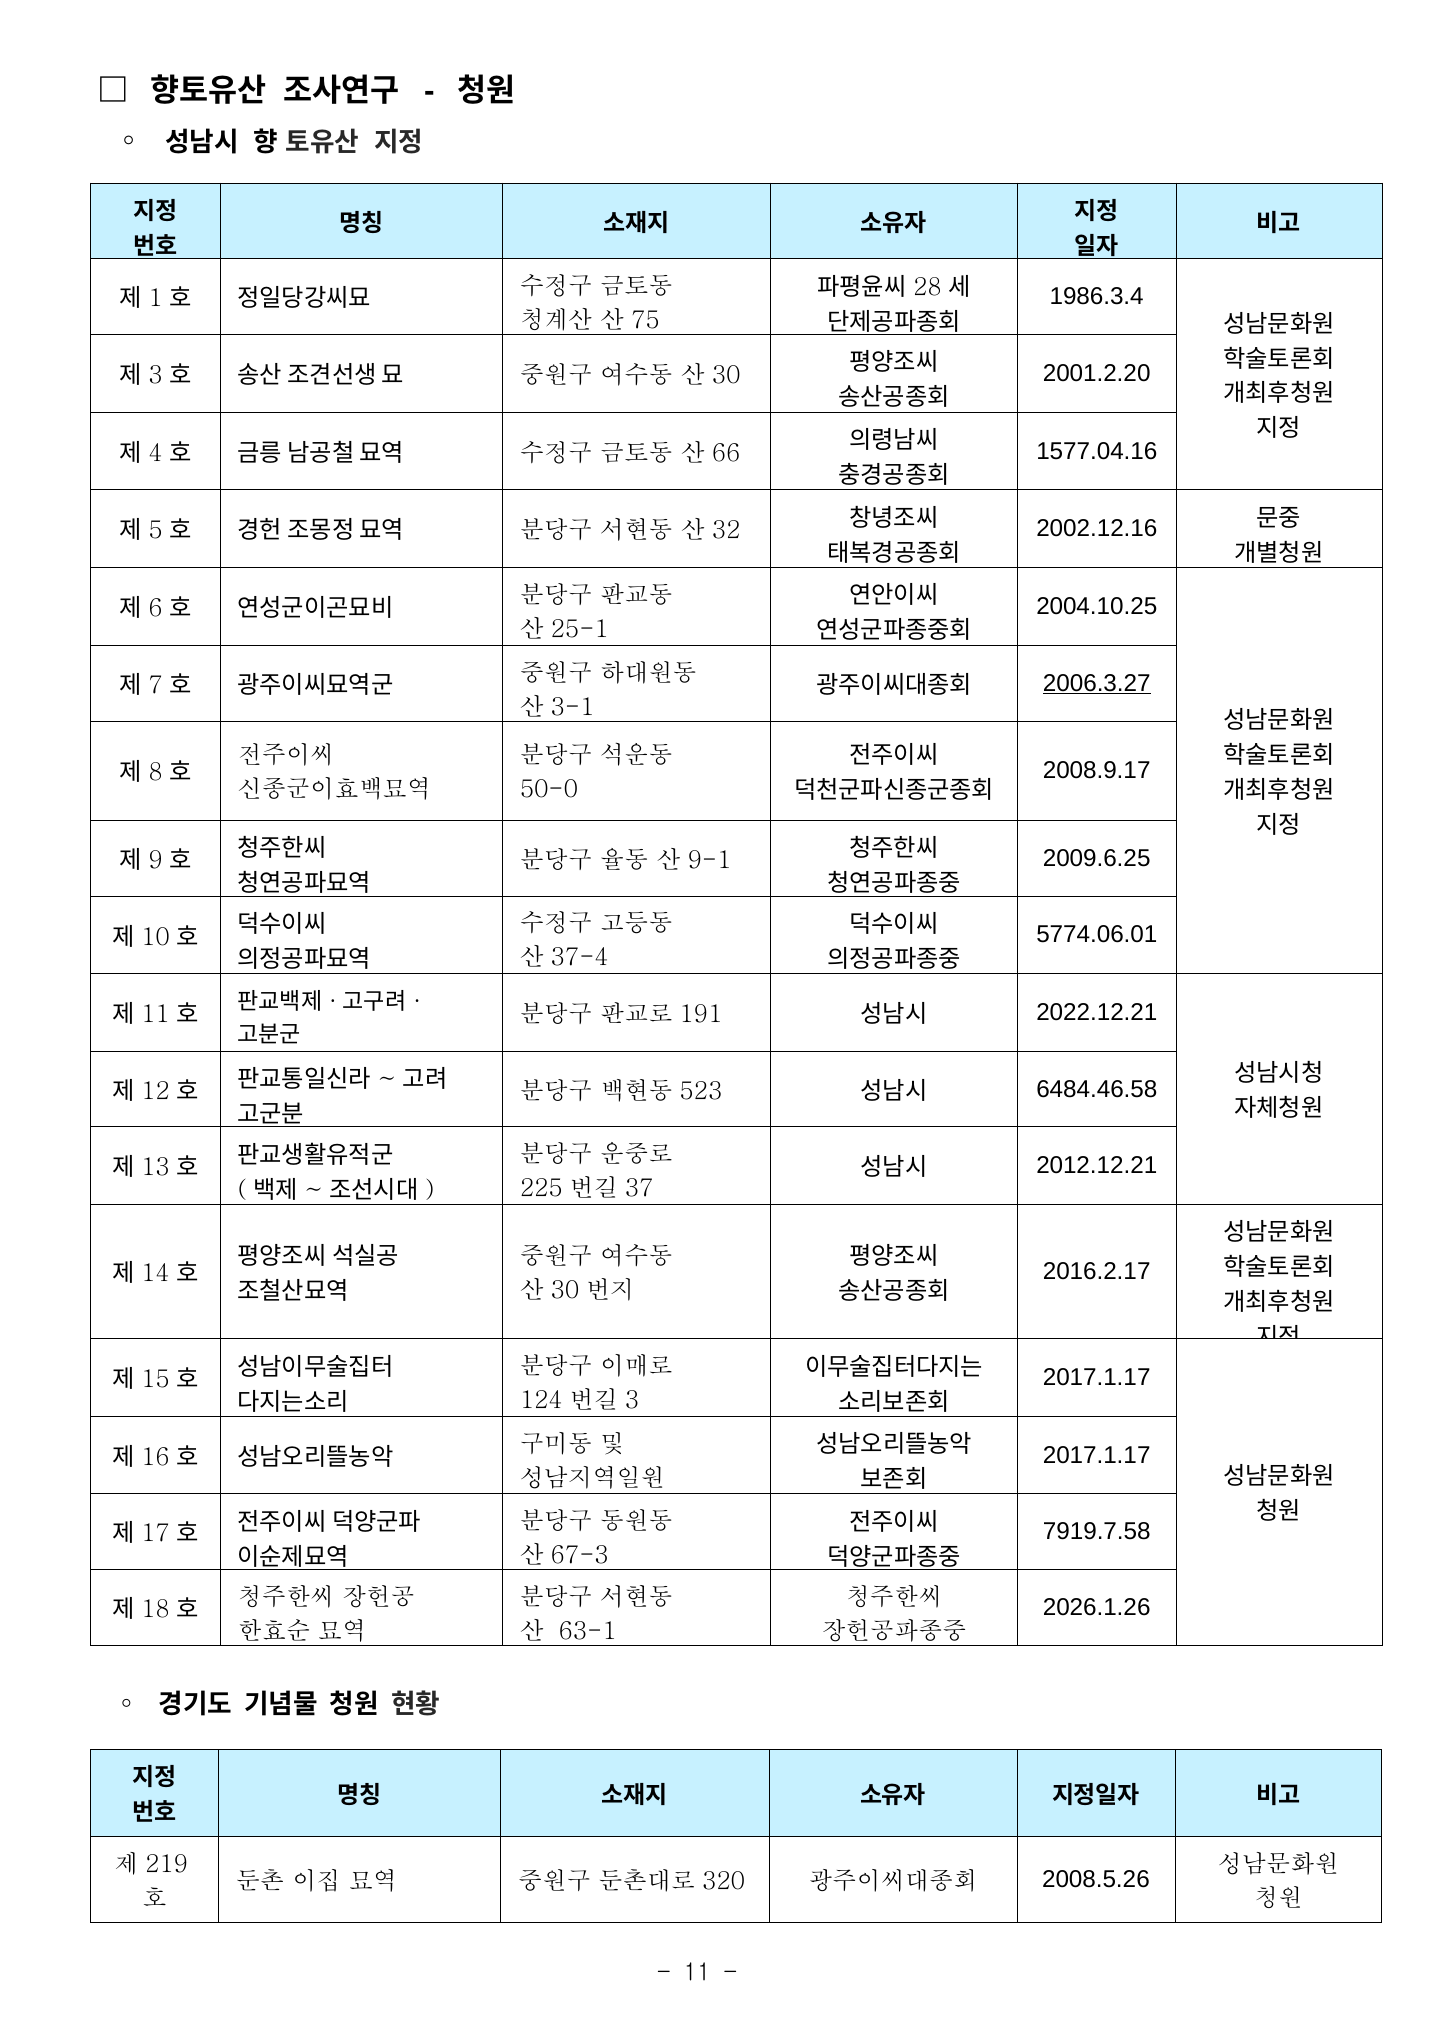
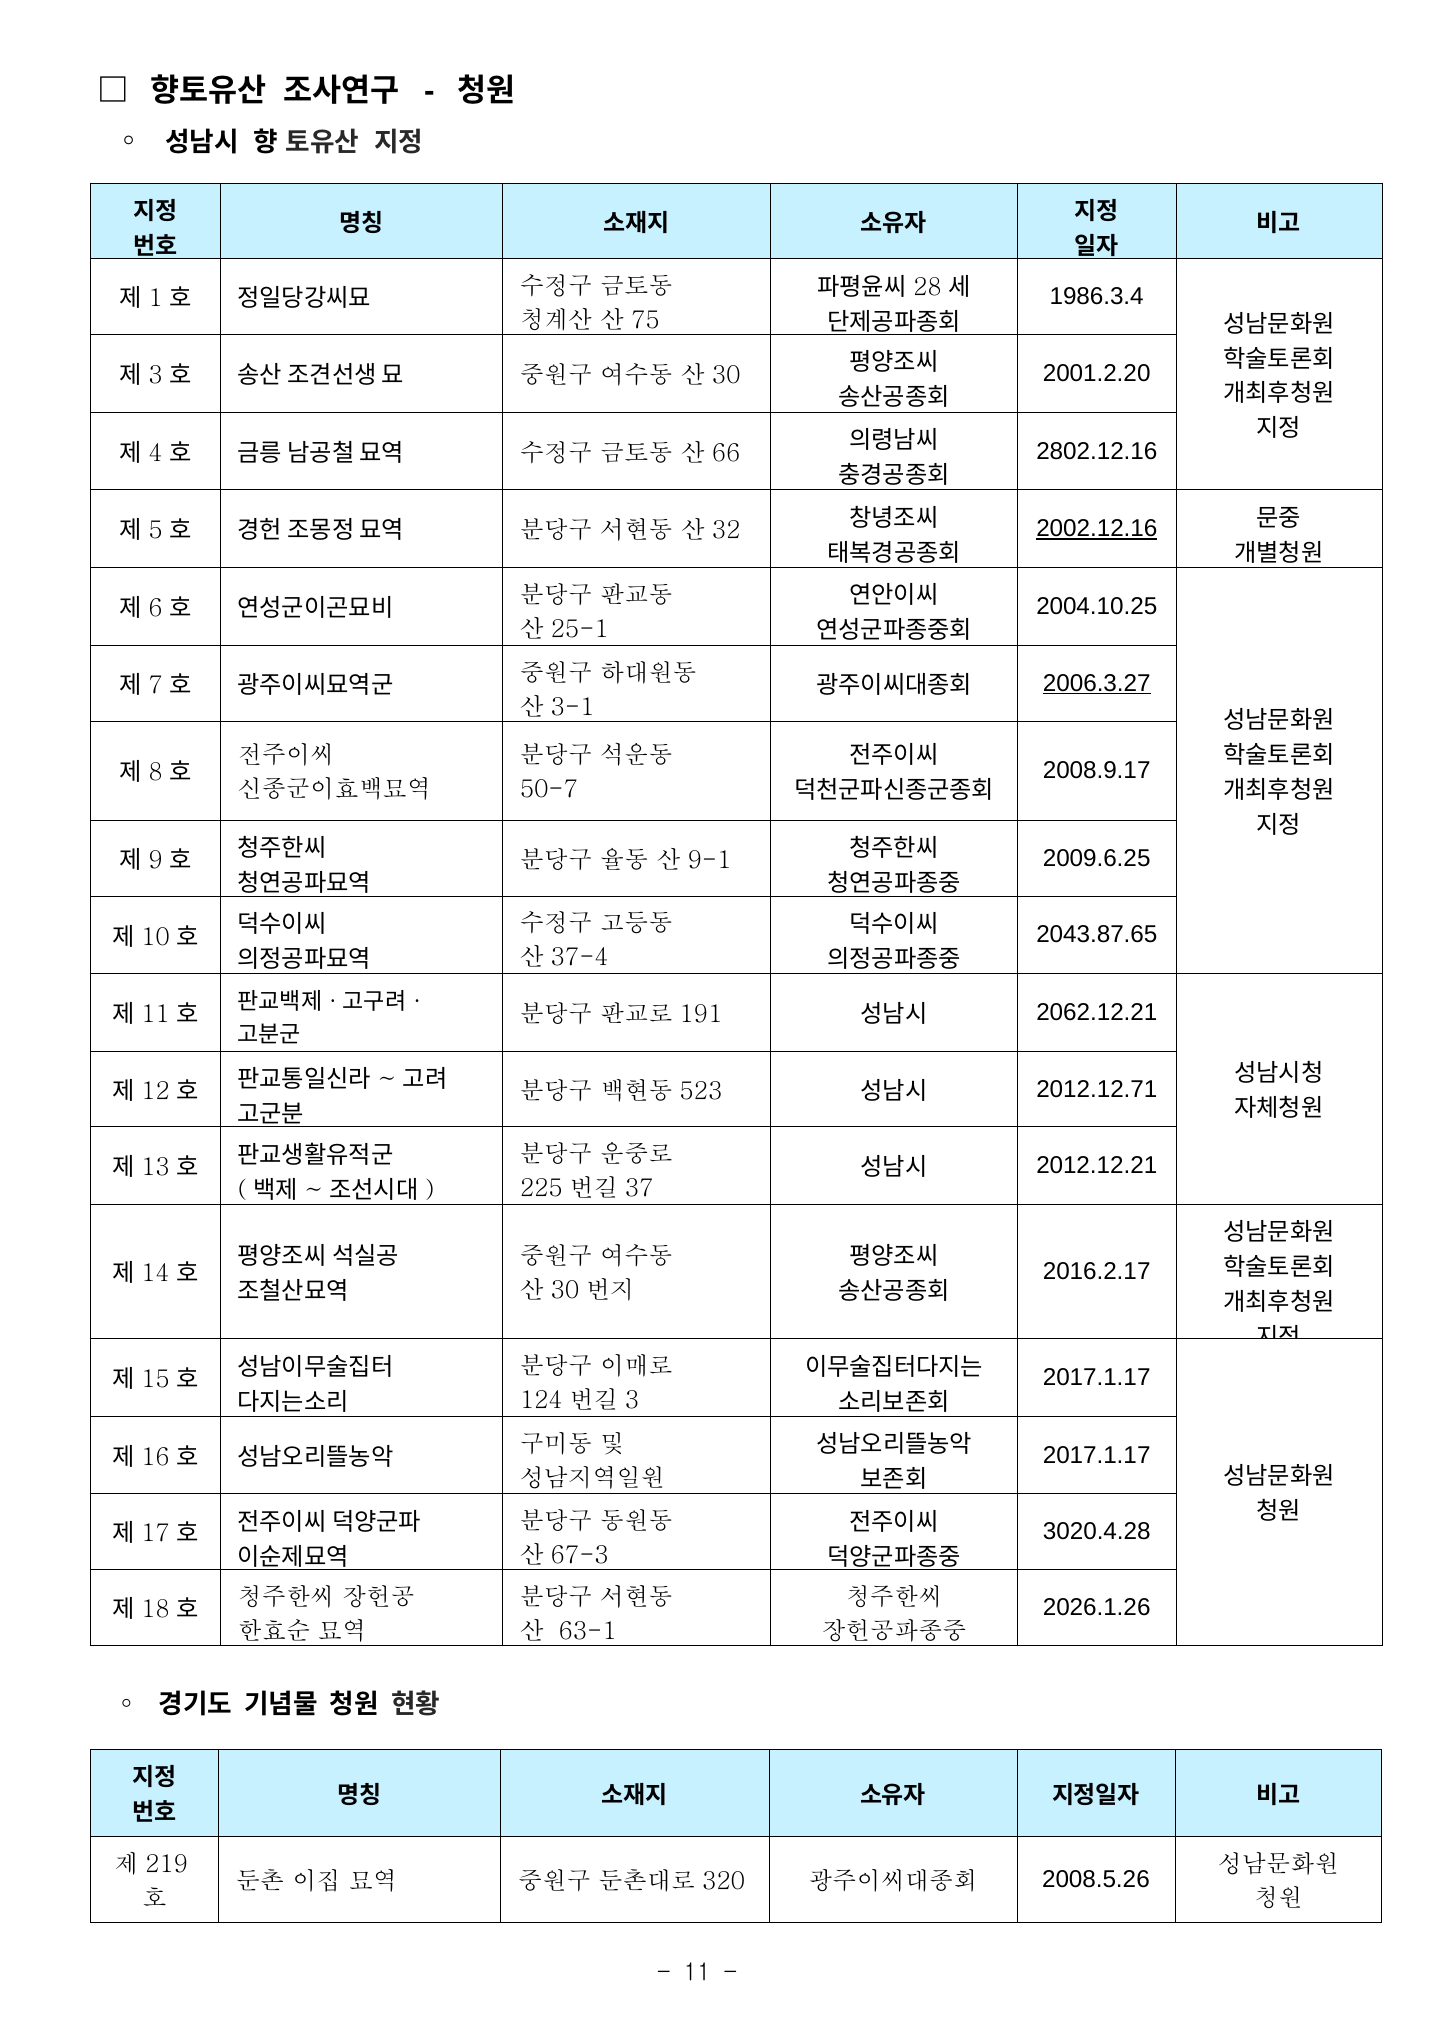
1577.04.16: 1577.04.16 -> 2802.12.16 (1097, 451)
2002.12.16 underline: none -> present (1097, 529)
50-0: 50-0 -> 50-7 (549, 790)
5774.06.01: 5774.06.01 -> 2043.87.65 (1097, 935)
2022.12.21: 2022.12.21 -> 2062.12.21 (1097, 1013)
6484.46.58: 6484.46.58 -> 2012.12.71 (1097, 1089)
7919.7.58: 7919.7.58 -> 3020.4.28 (1097, 1532)
